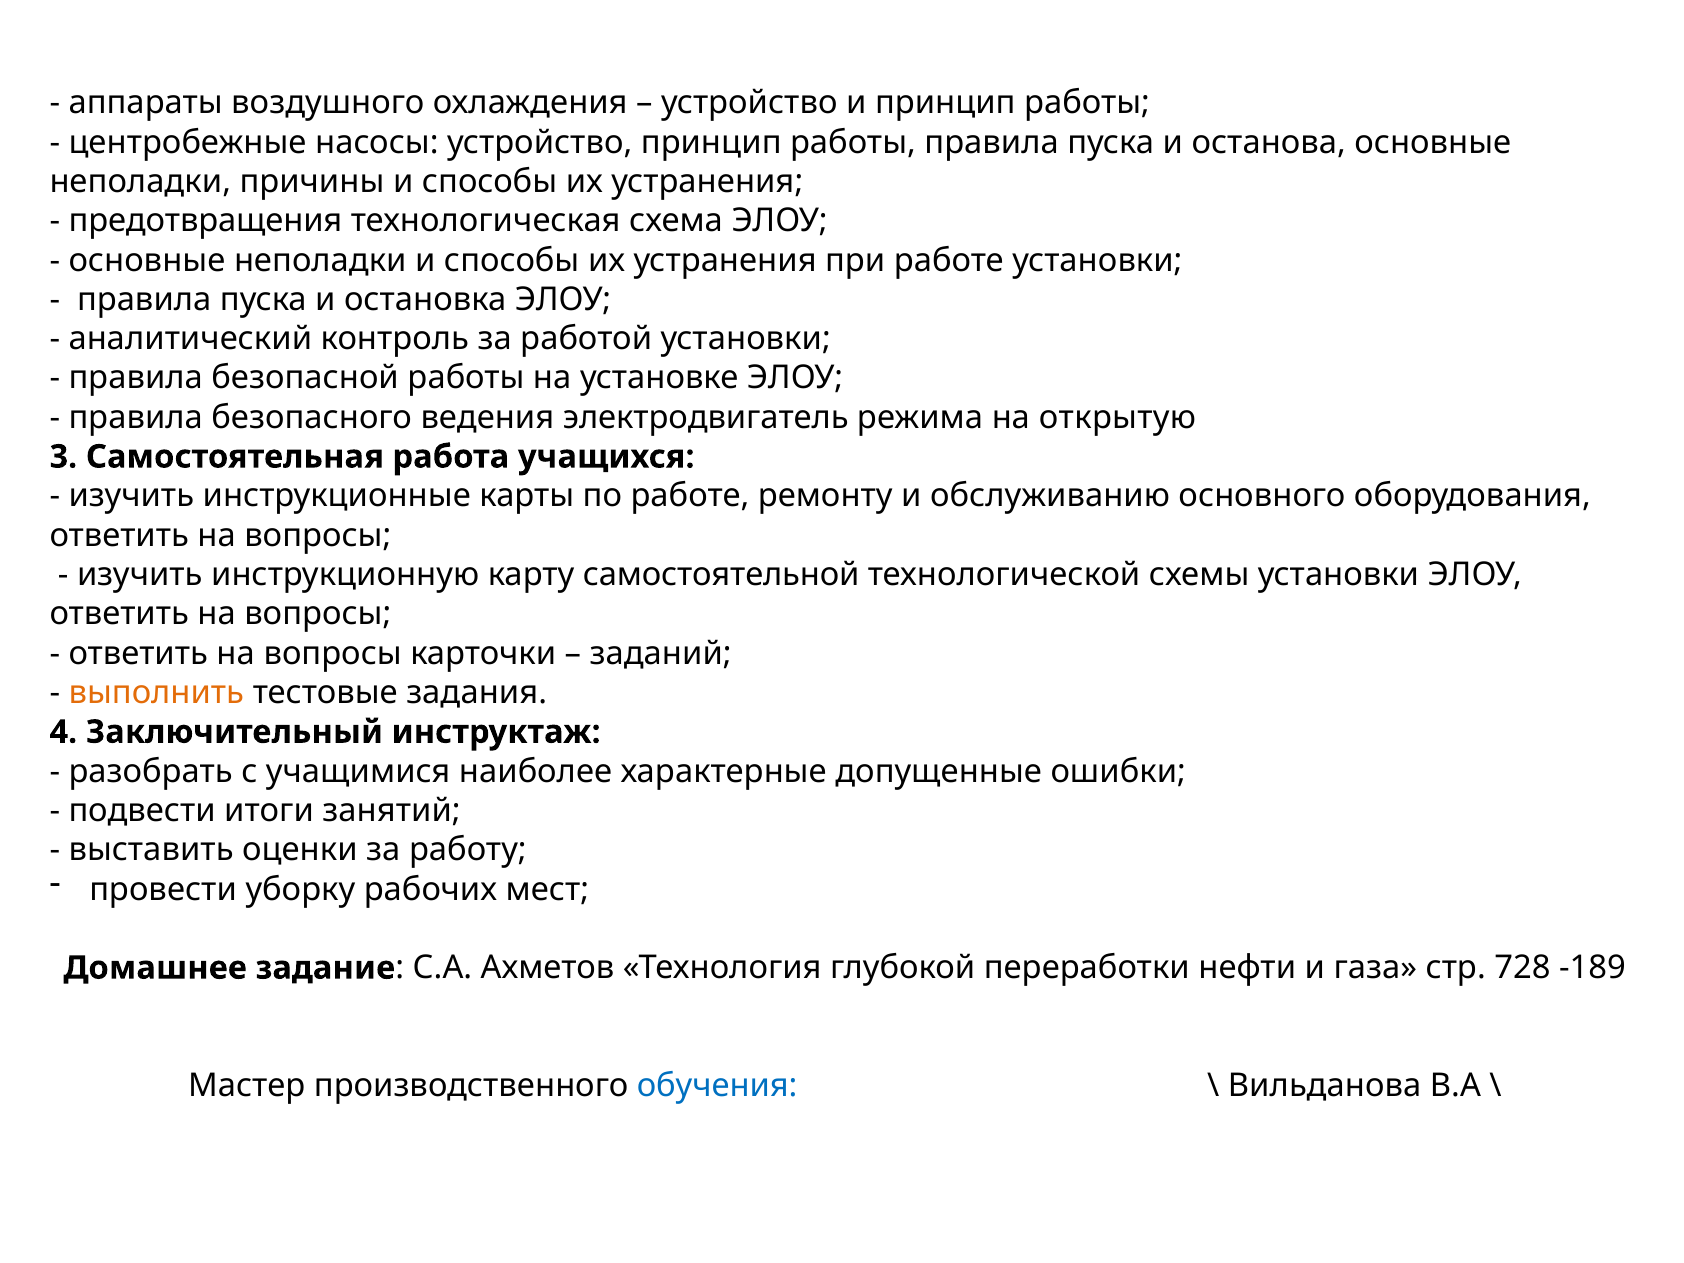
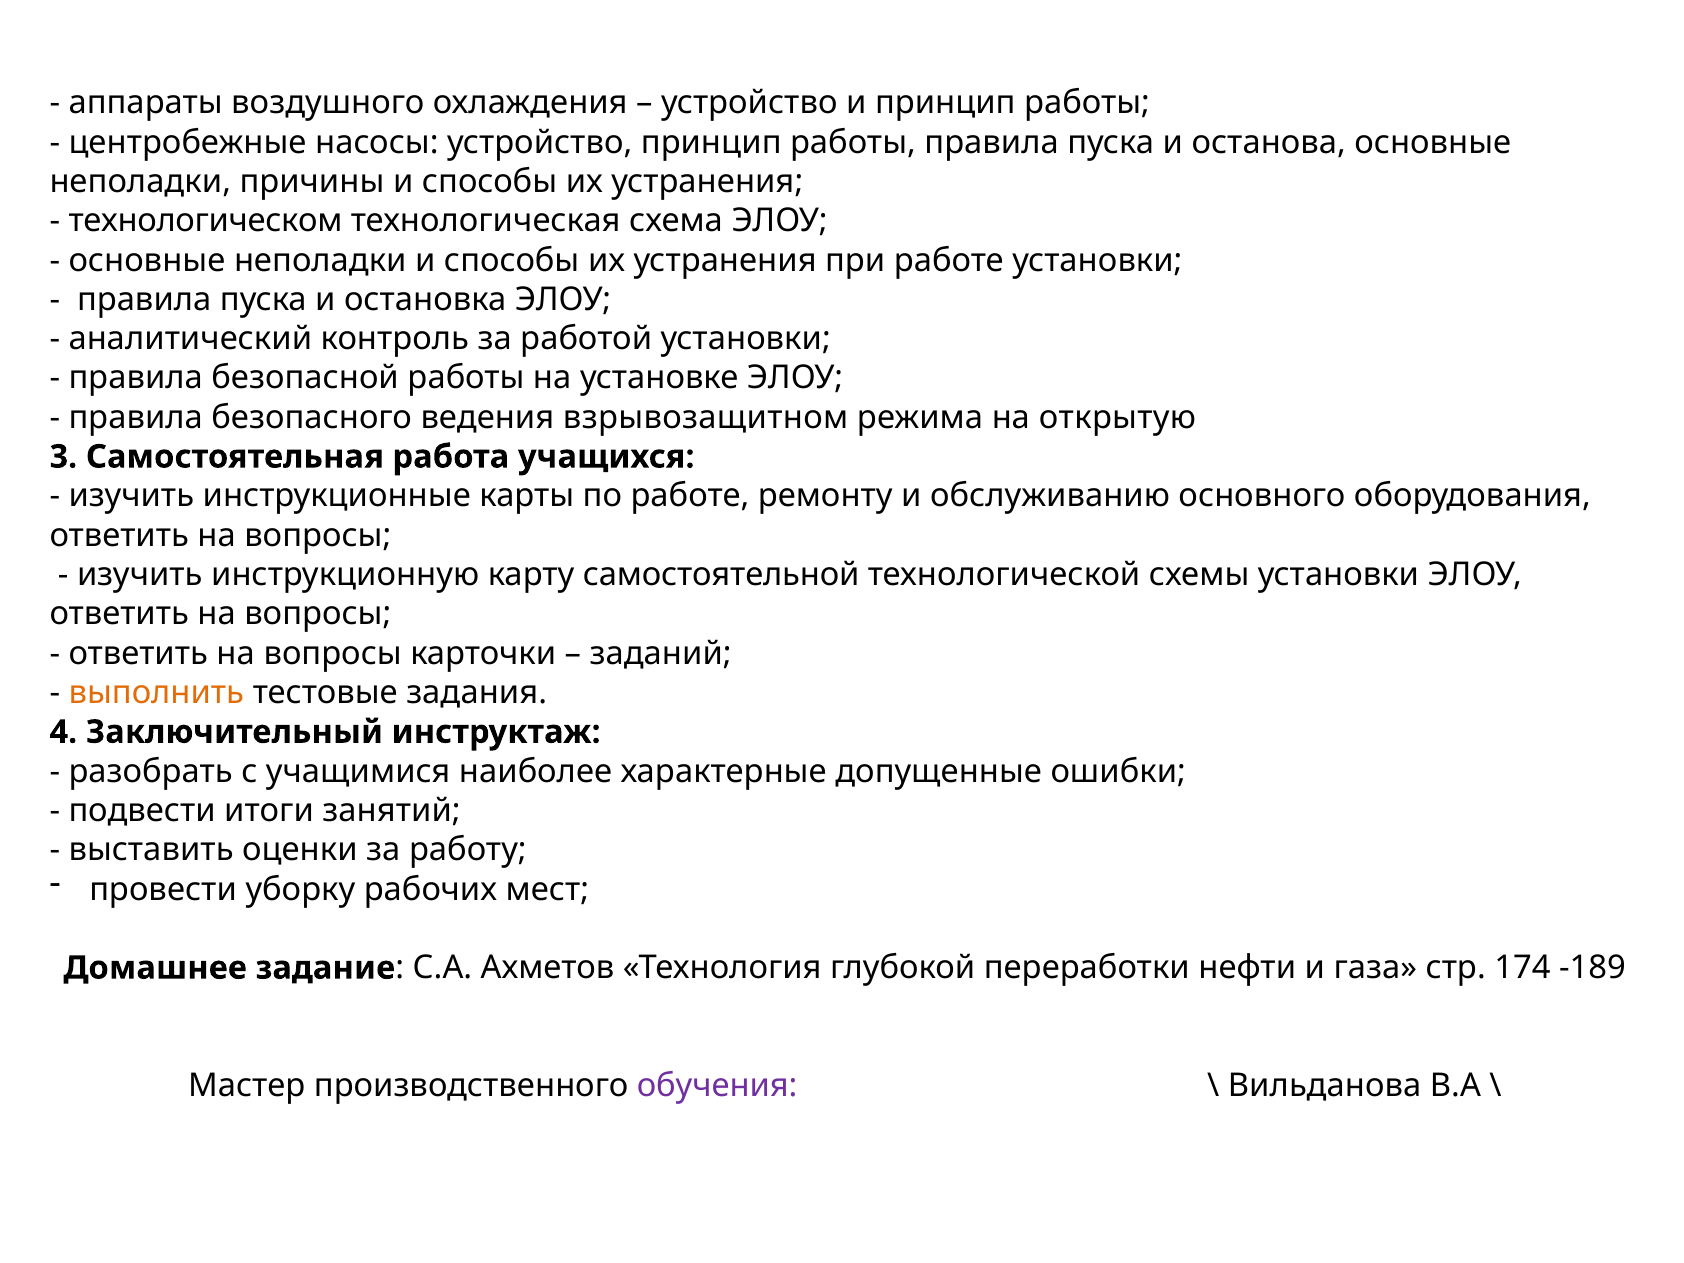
предотвращения: предотвращения -> технологическом (206, 221)
электродвигатель: электродвигатель -> взрывозащитном (706, 417)
728: 728 -> 174 (1522, 968)
обучения colour: blue -> purple (717, 1086)
